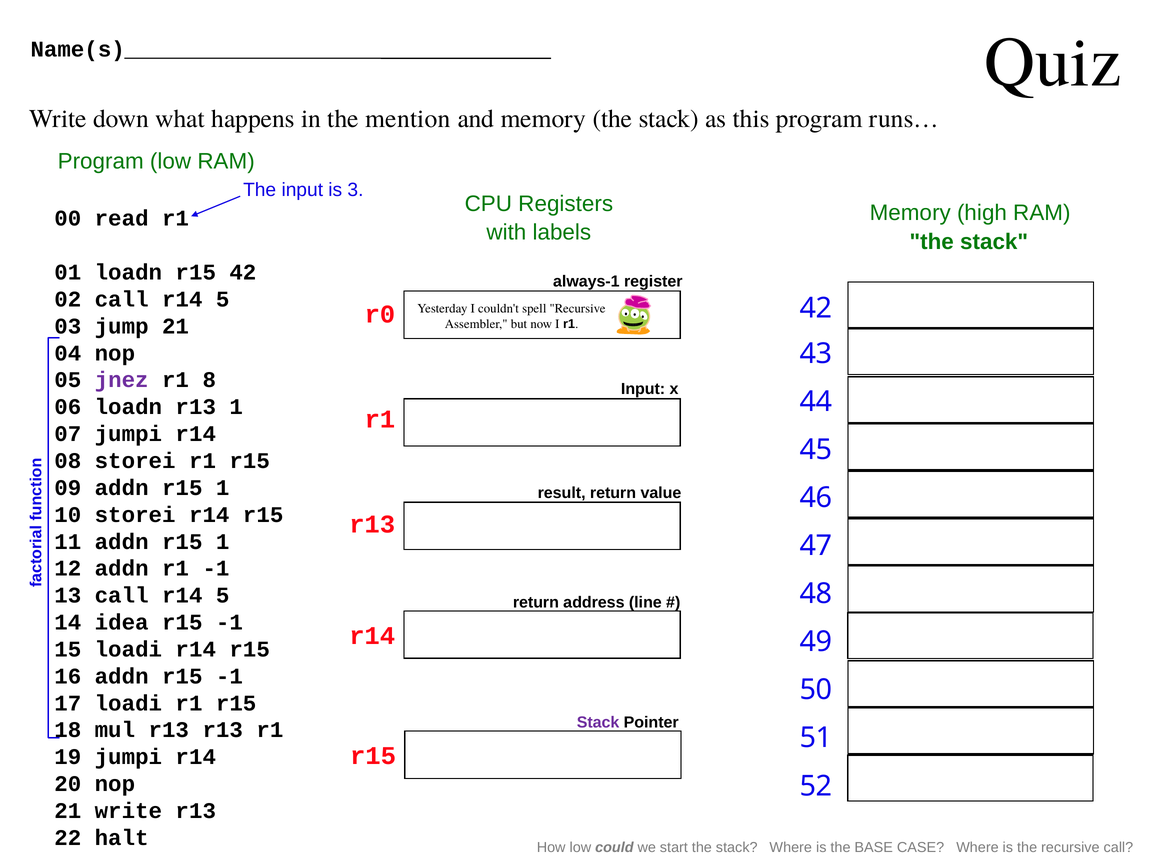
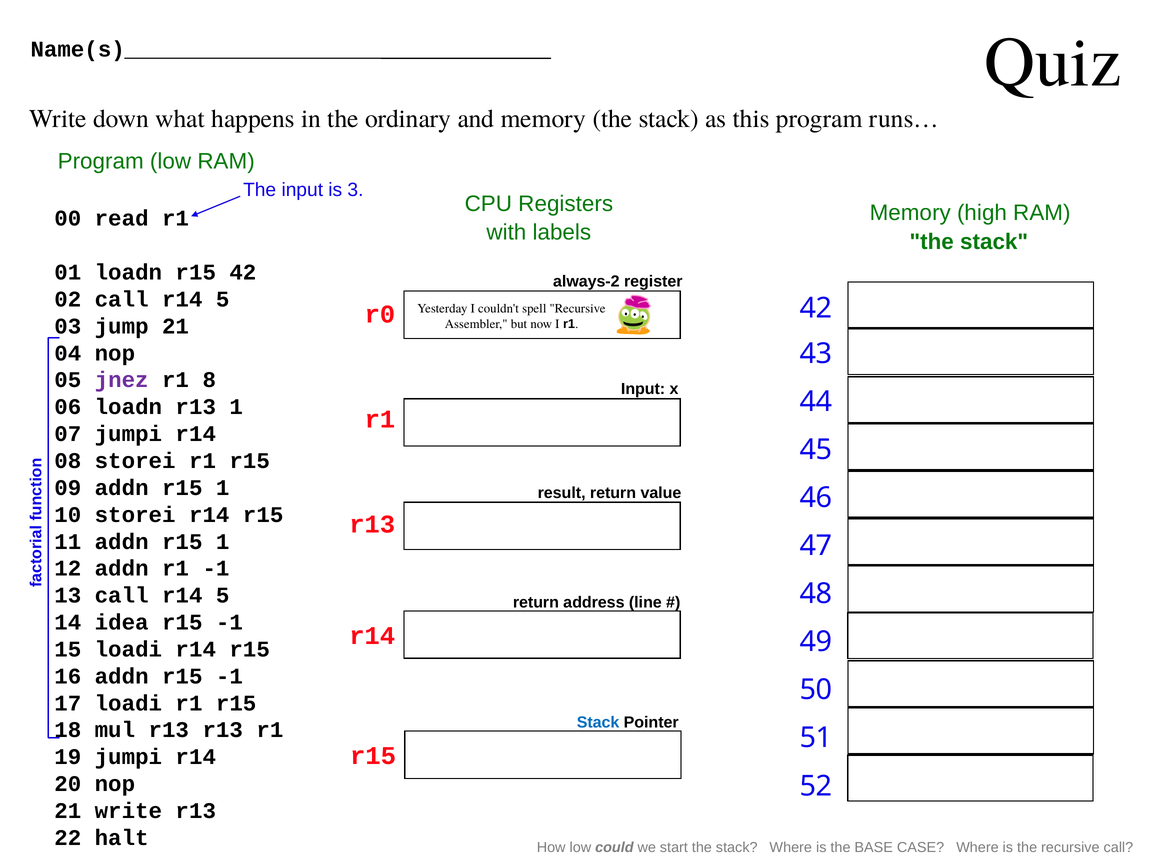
mention: mention -> ordinary (408, 119)
always-1: always-1 -> always-2 (586, 281)
Stack colour: purple -> blue (598, 722)
